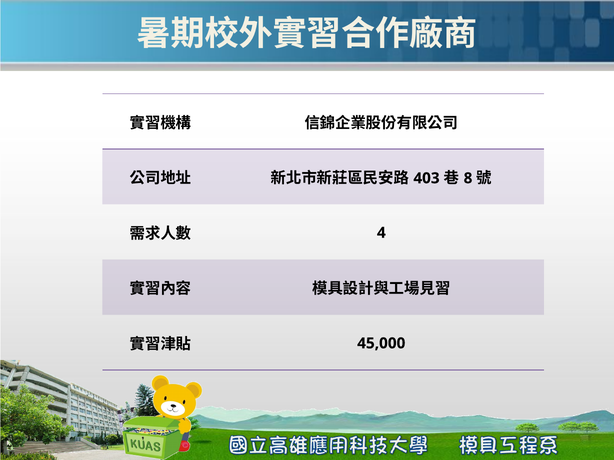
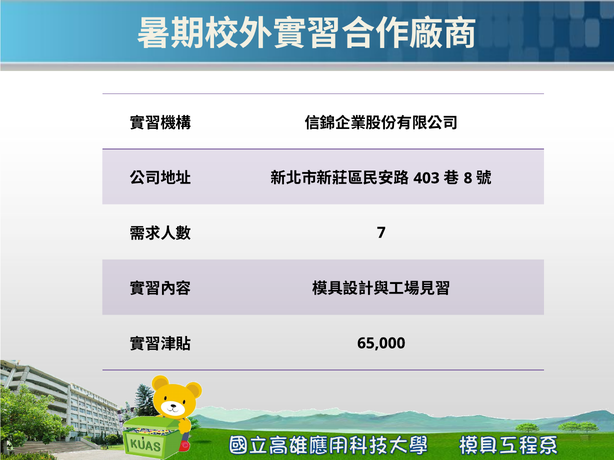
4: 4 -> 7 (381, 233)
45,000: 45,000 -> 65,000 (381, 344)
